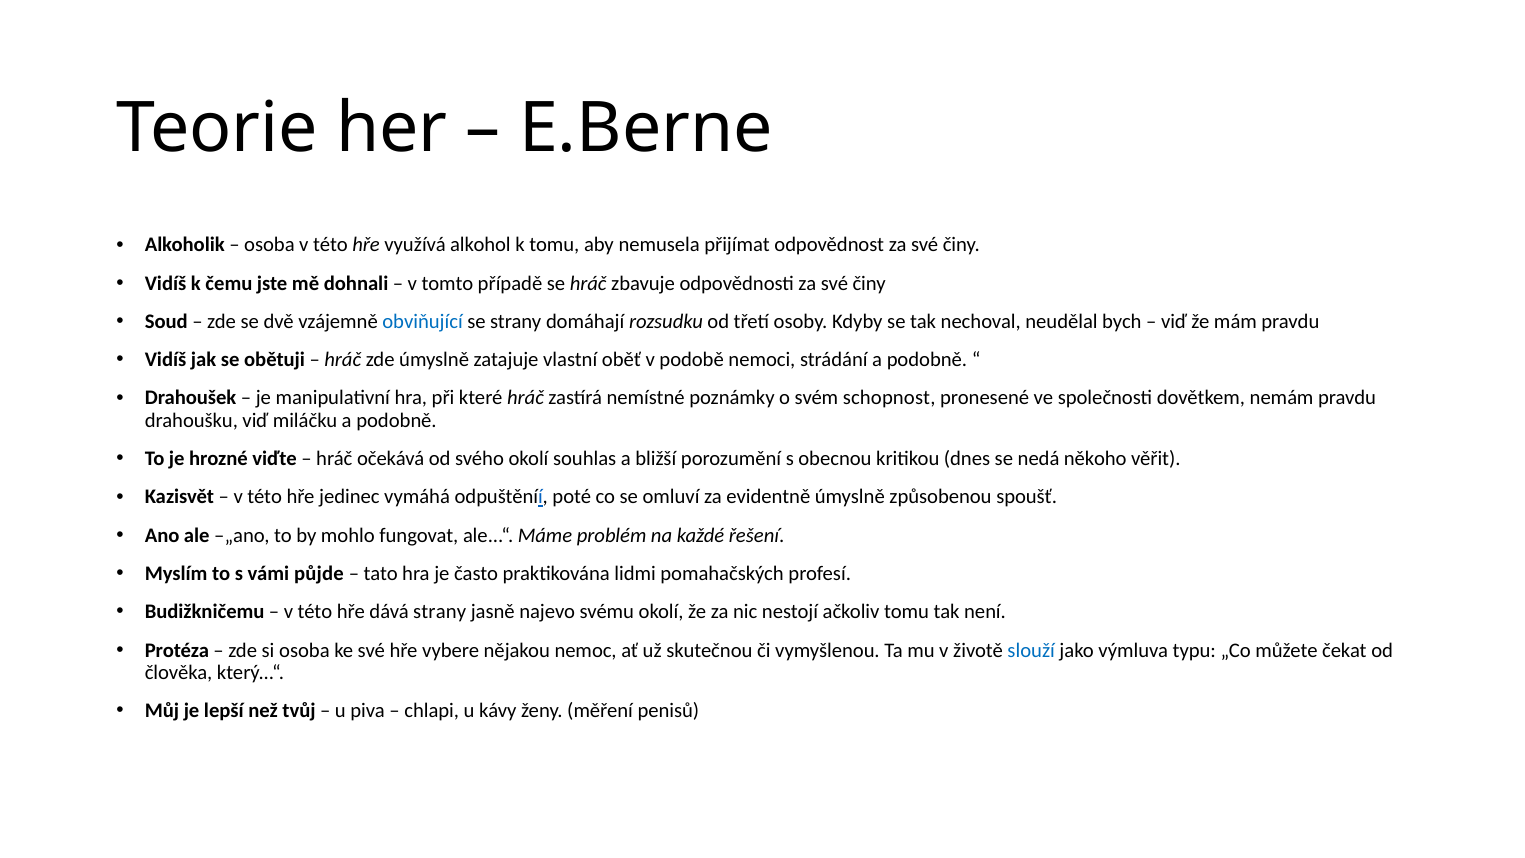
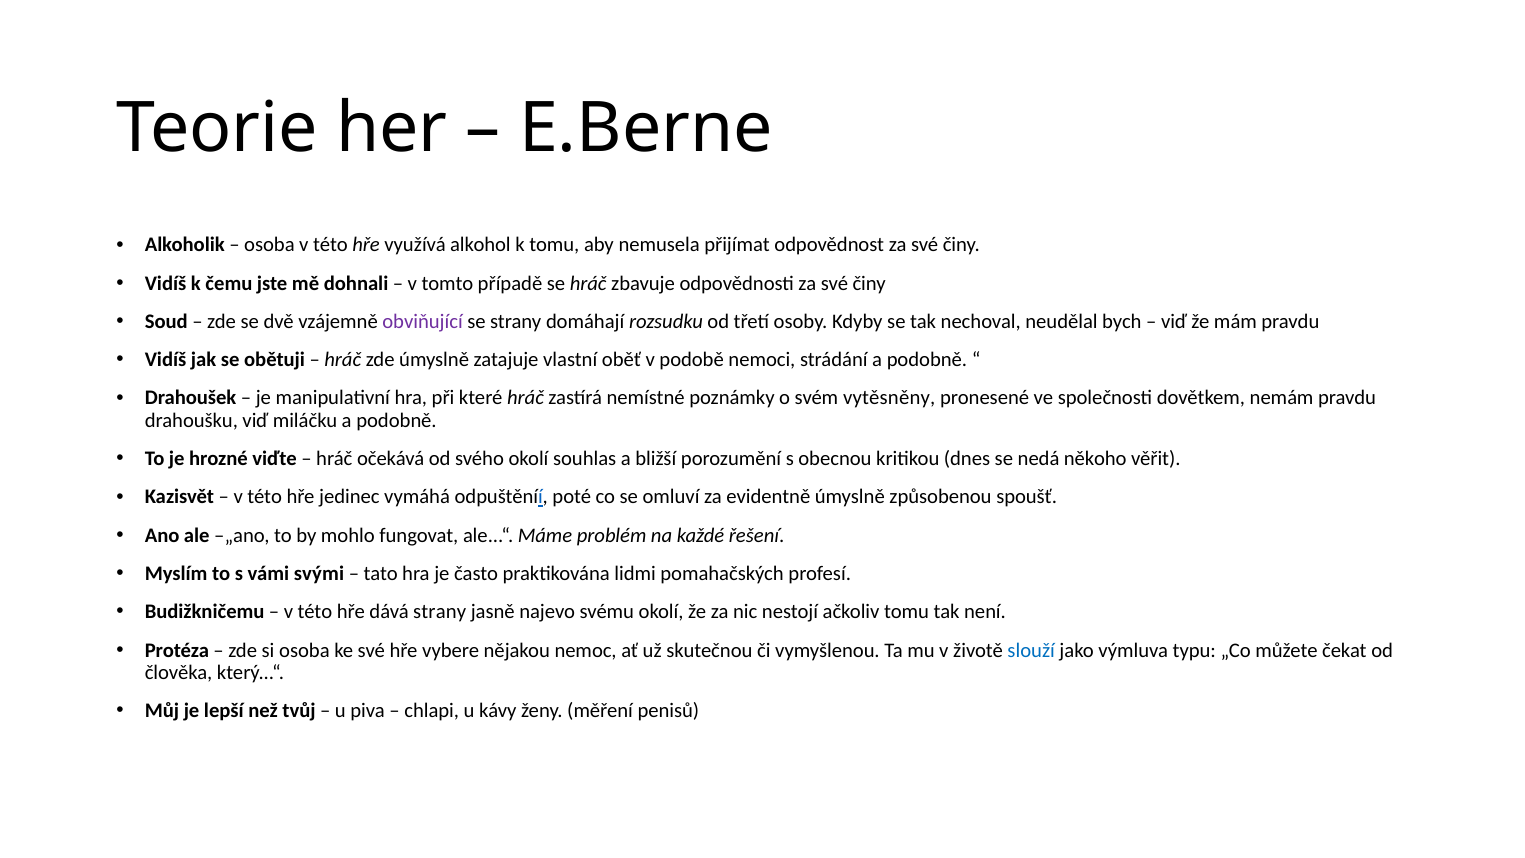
obviňující colour: blue -> purple (423, 322)
schopnost: schopnost -> vytěsněny (889, 398)
půjde: půjde -> svými (319, 574)
